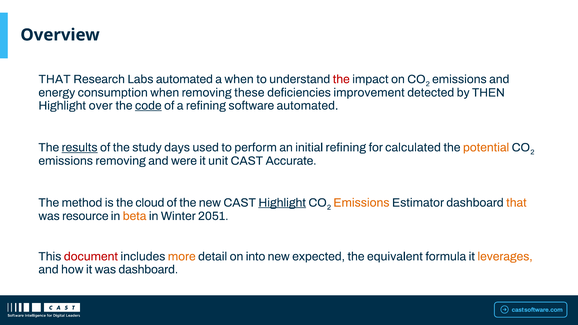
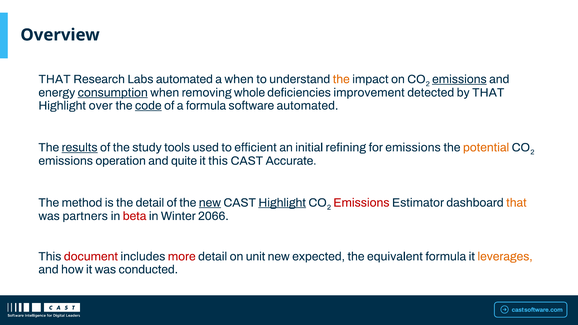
the colour: red -> orange (341, 79)
emissions underline: none -> present (459, 79)
consumption underline: none -> present (113, 93)
these: these -> whole (249, 93)
by THEN: THEN -> THAT (488, 93)
a refining: refining -> formula (206, 106)
days: days -> tools (177, 147)
perform: perform -> efficient (256, 147)
for calculated: calculated -> emissions (413, 147)
emissions removing: removing -> operation (121, 161)
were: were -> quite (184, 161)
it unit: unit -> this (218, 161)
the cloud: cloud -> detail (150, 203)
new underline: none -> present (210, 203)
Emissions colour: orange -> red (361, 203)
resource: resource -> partners (85, 216)
beta colour: orange -> red (135, 216)
2051: 2051 -> 2066 (213, 216)
more colour: orange -> red (182, 257)
into: into -> unit (256, 257)
was dashboard: dashboard -> conducted (148, 270)
